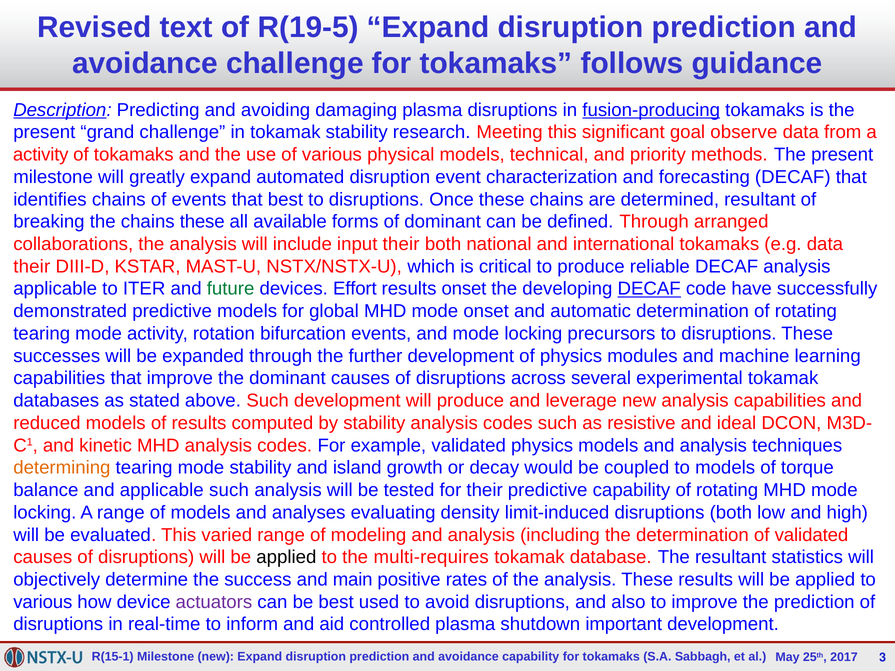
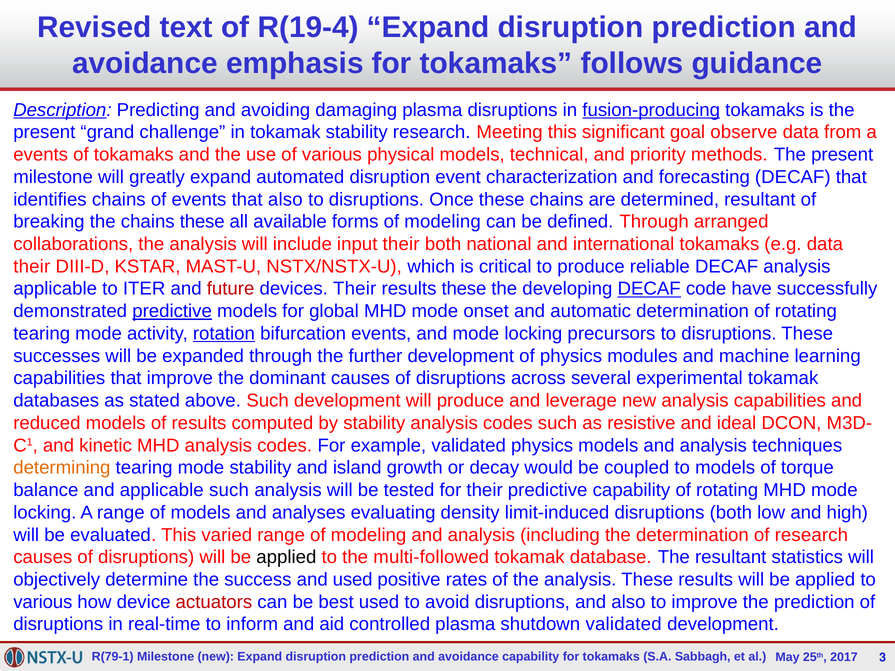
R(19-5: R(19-5 -> R(19-4 (308, 28)
avoidance challenge: challenge -> emphasis (295, 63)
activity: activity -> events (41, 155)
that best: best -> also (285, 199)
forms of dominant: dominant -> modeling (443, 222)
future colour: green -> red (231, 289)
devices Effort: Effort -> Their (355, 289)
results onset: onset -> these (464, 289)
predictive underline: none -> present (172, 311)
rotation underline: none -> present (224, 334)
of validated: validated -> research (811, 535)
multi-requires: multi-requires -> multi-followed (431, 557)
and main: main -> used (353, 580)
actuators colour: purple -> red (214, 602)
shutdown important: important -> validated (624, 625)
R(15-1: R(15-1 -> R(79-1 (113, 657)
